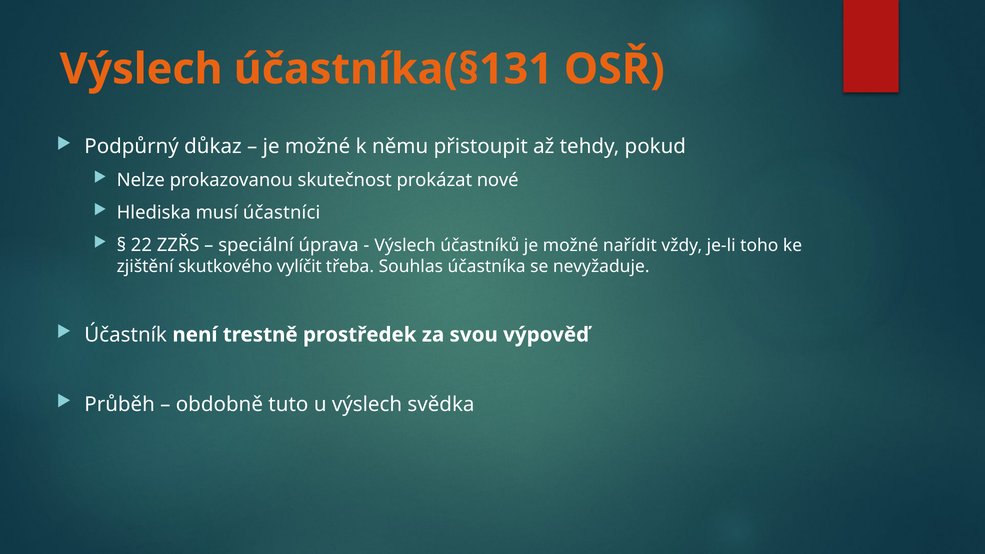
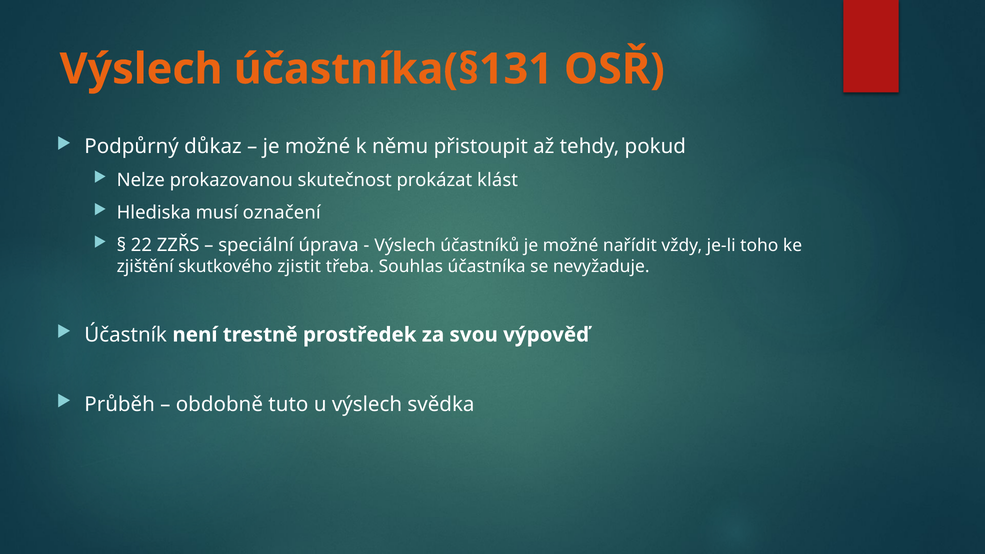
nové: nové -> klást (498, 180)
účastníci: účastníci -> označení (282, 213)
vylíčit: vylíčit -> zjistit (299, 267)
